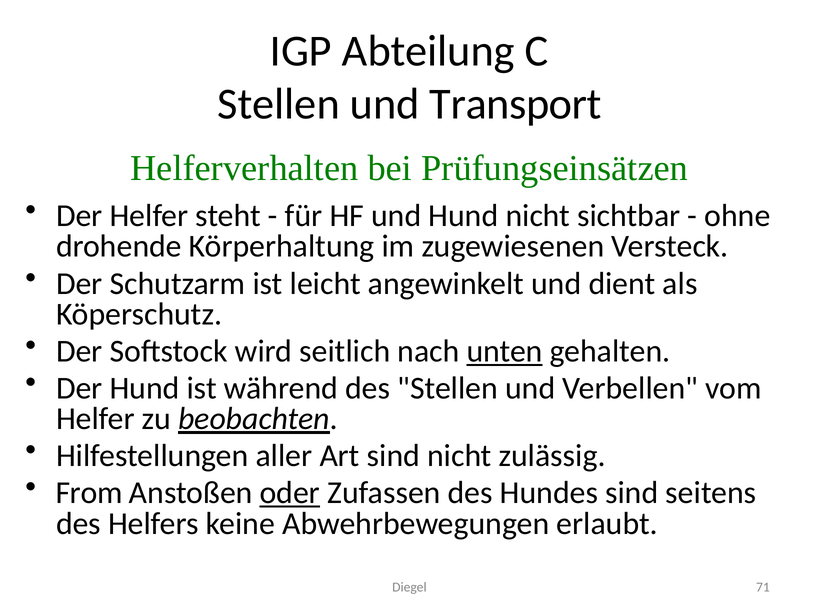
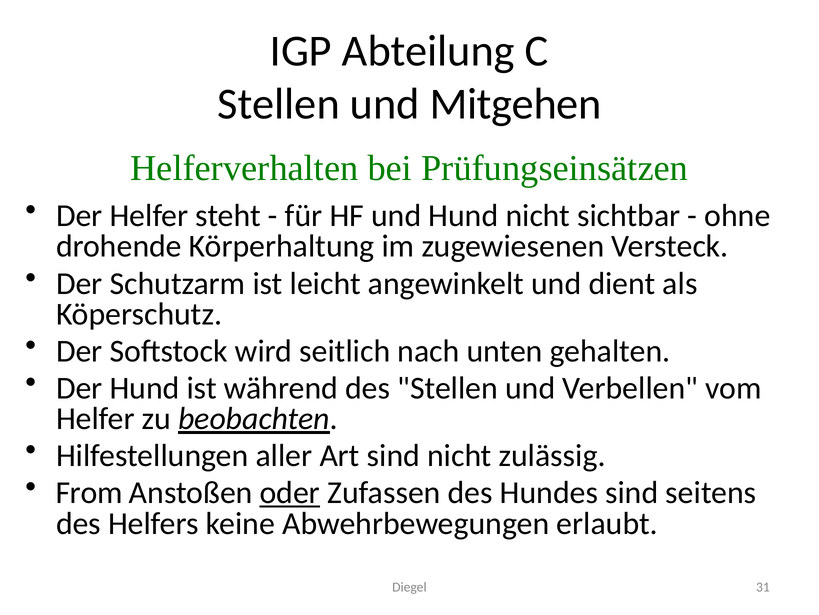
Transport: Transport -> Mitgehen (516, 104)
unten underline: present -> none (505, 351)
71: 71 -> 31 (763, 586)
